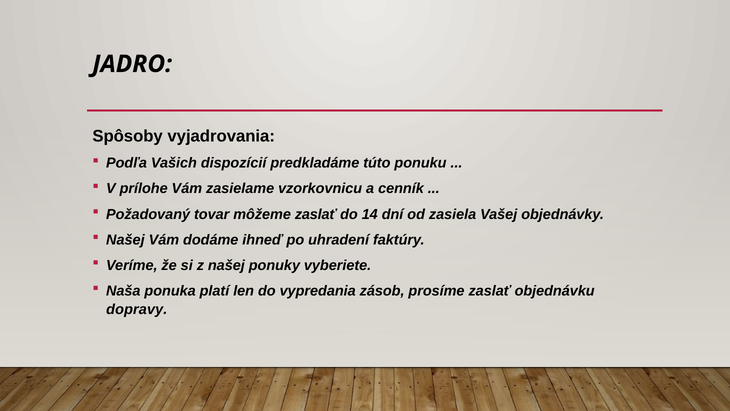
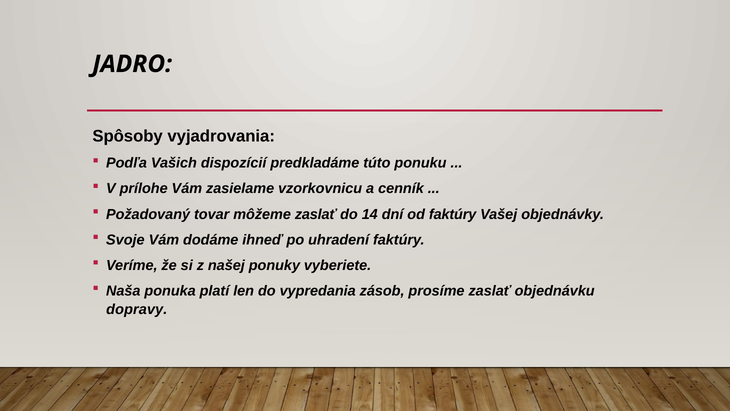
od zasiela: zasiela -> faktúry (453, 214)
Našej: Našej -> Svoje (125, 240)
